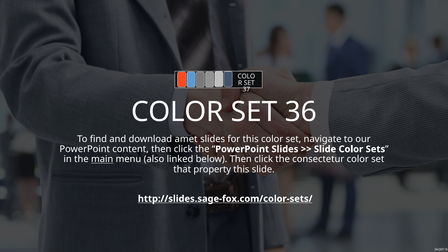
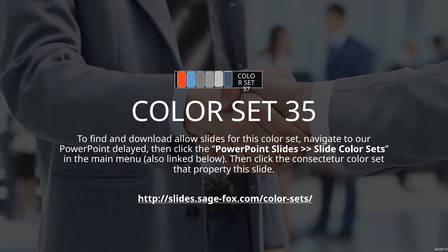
36: 36 -> 35 (301, 112)
amet: amet -> allow (186, 139)
content: content -> delayed (131, 149)
main underline: present -> none (102, 159)
